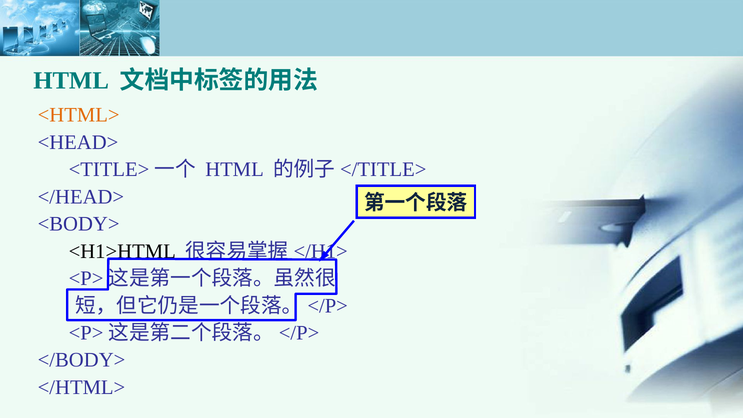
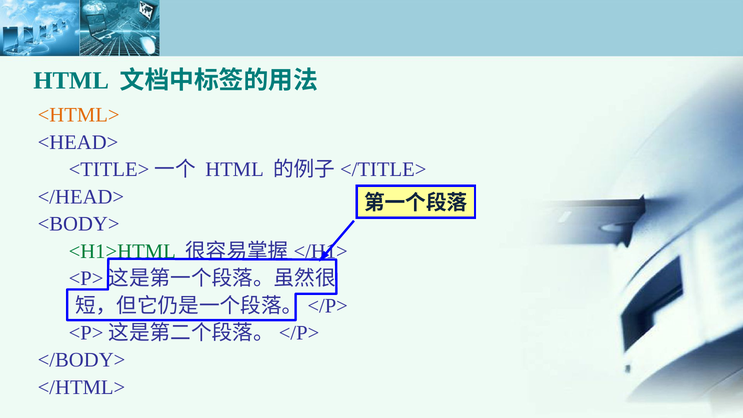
<H1>HTML colour: black -> green (122, 251)
